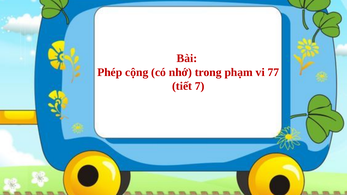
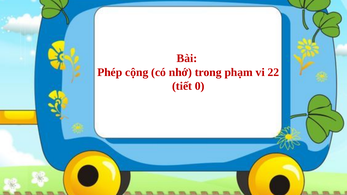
77: 77 -> 22 (273, 72)
7: 7 -> 0 (200, 86)
